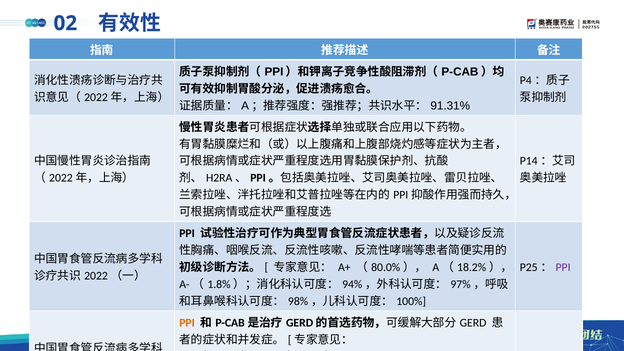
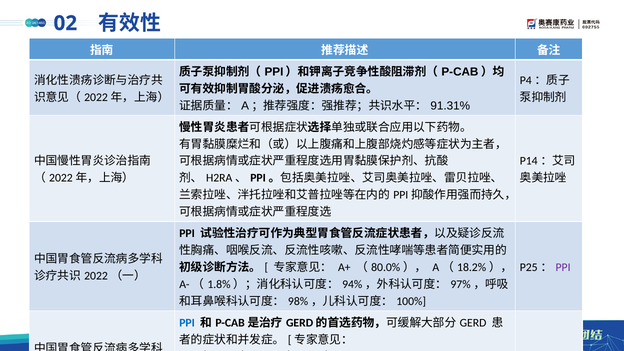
PPI colour: orange -> blue (187, 323)
